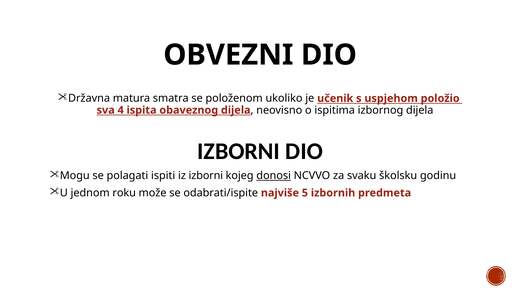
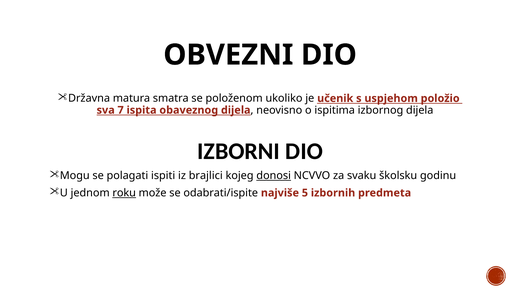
4: 4 -> 7 (121, 110)
iz izborni: izborni -> brajlici (206, 175)
roku underline: none -> present (124, 193)
